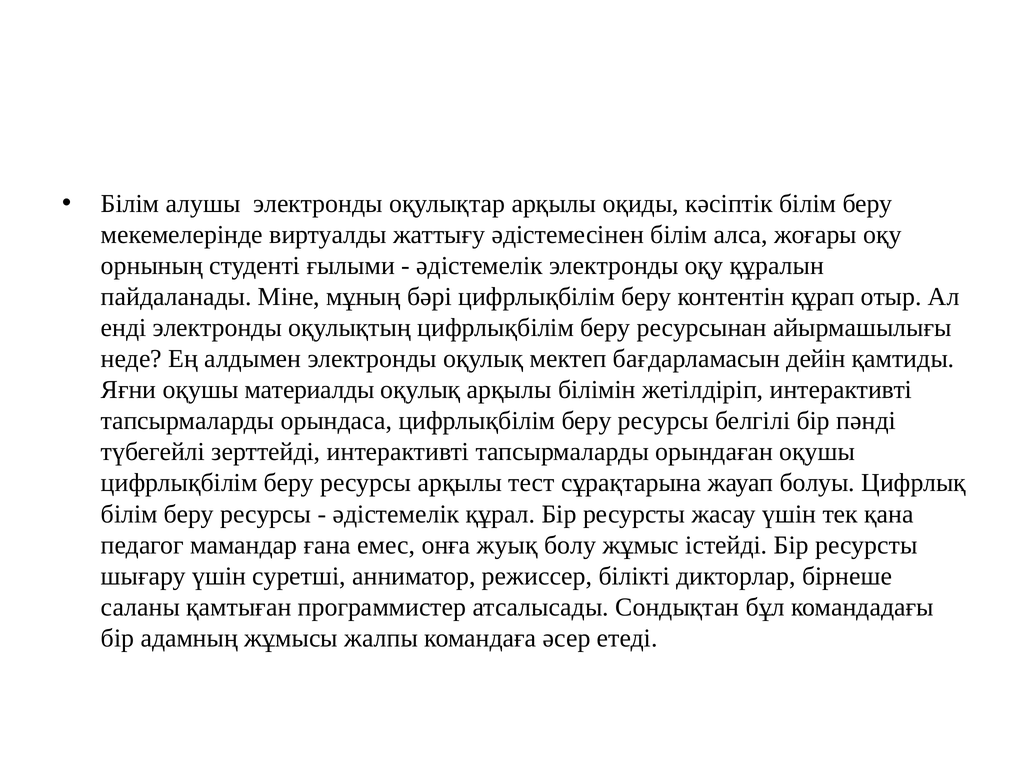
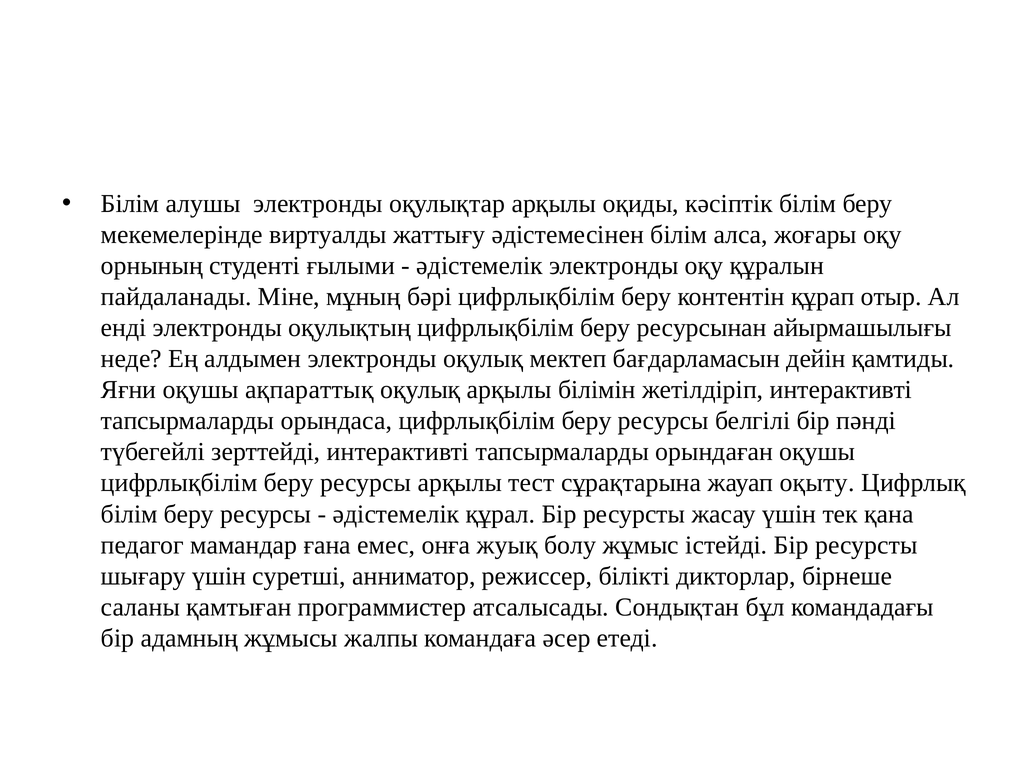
материалды: материалды -> ақпараттық (309, 390)
болуы: болуы -> оқыту (817, 483)
